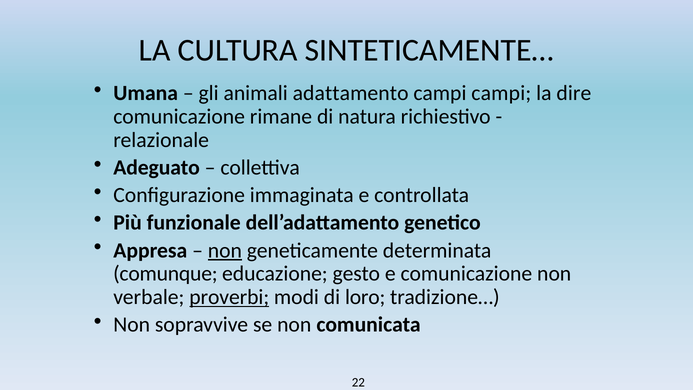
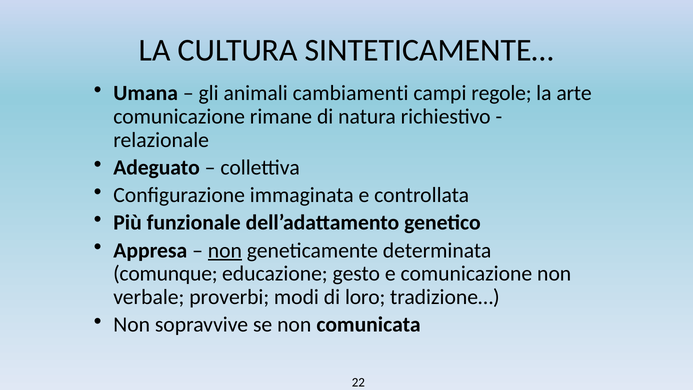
adattamento: adattamento -> cambiamenti (351, 93)
campi campi: campi -> regole (501, 93)
dire: dire -> arte (574, 93)
proverbi underline: present -> none (229, 297)
